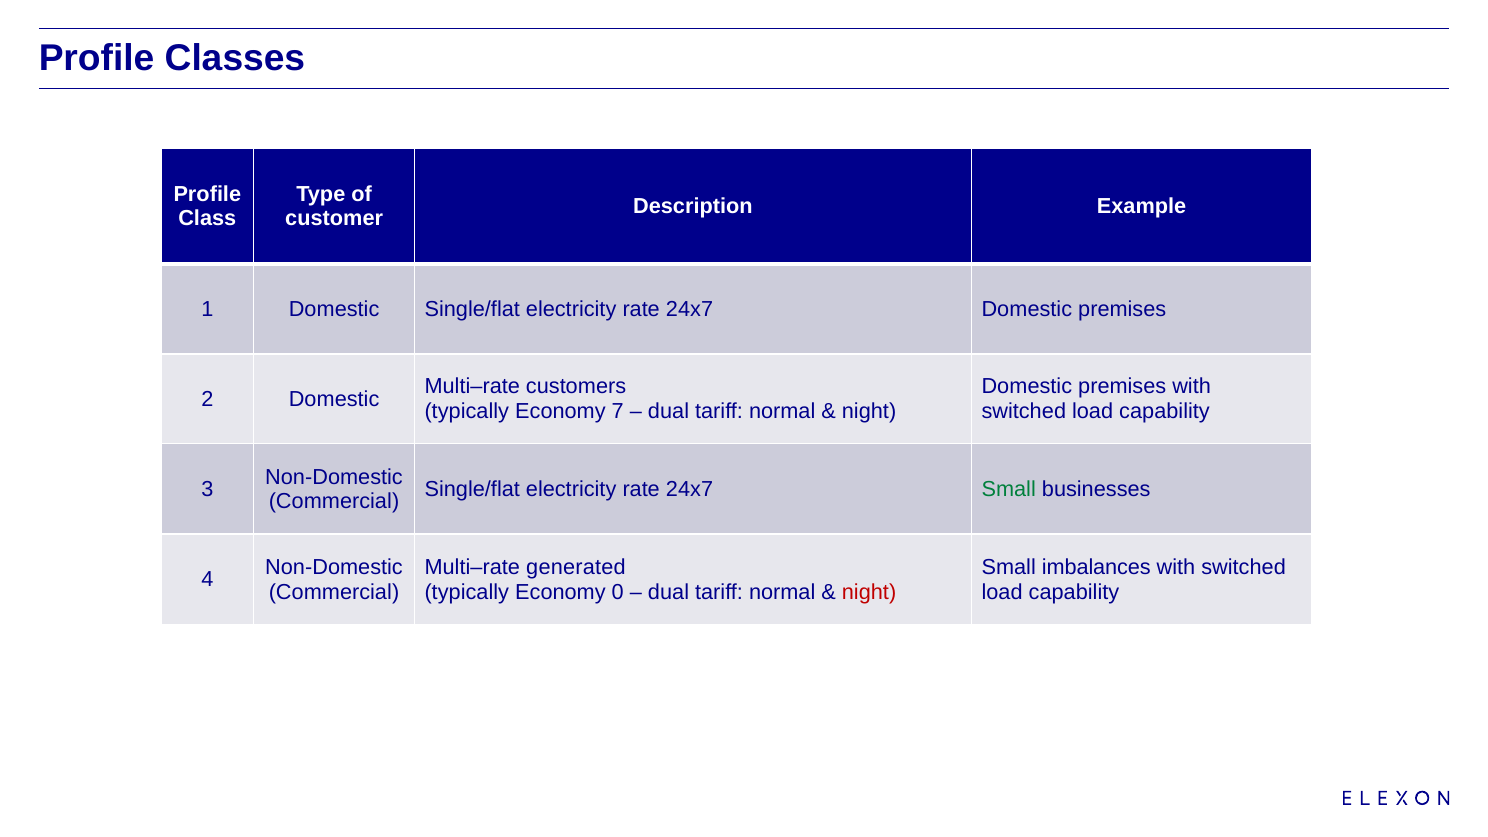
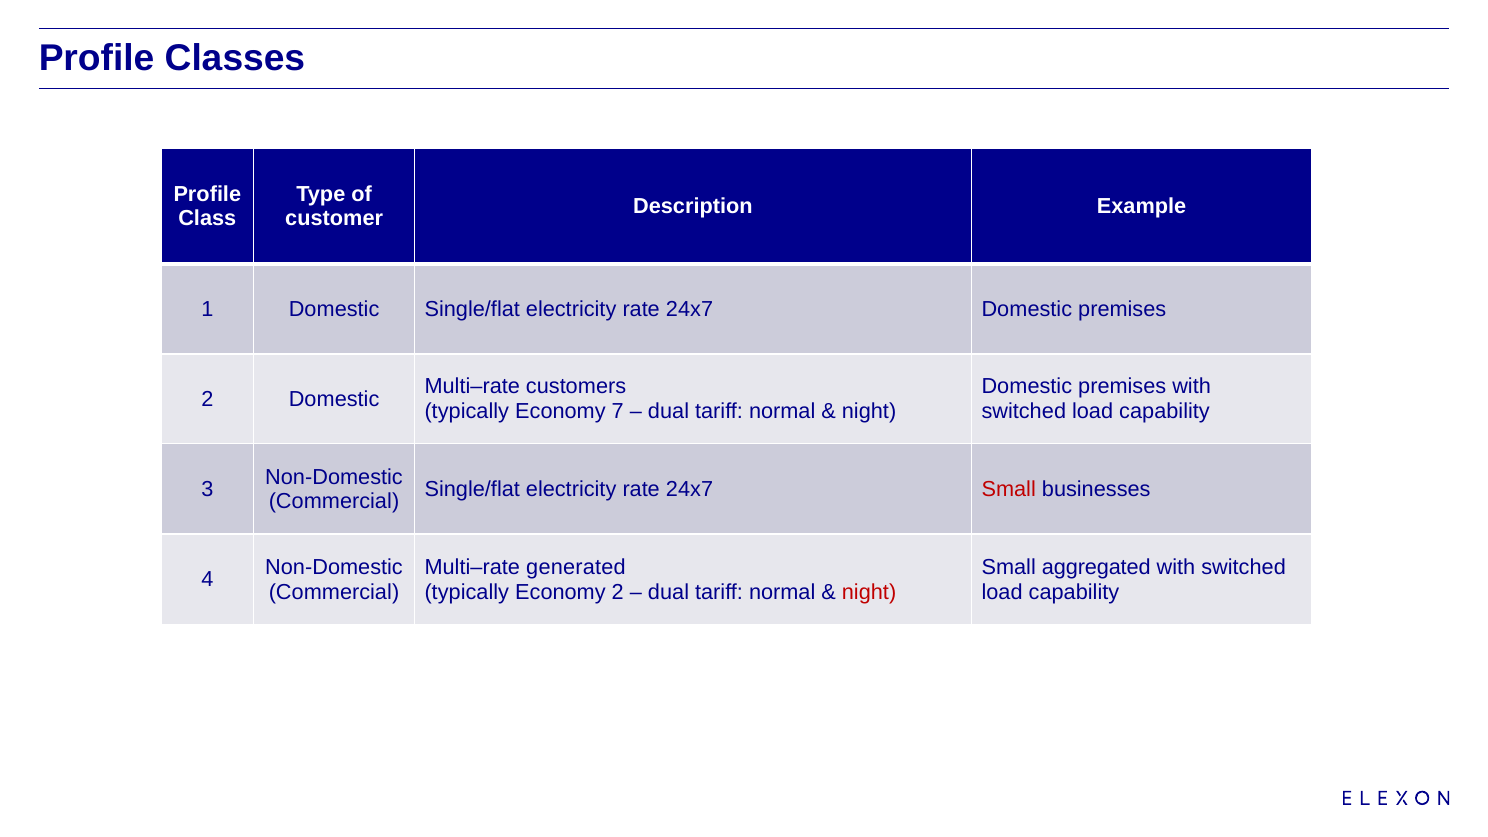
Small colour: green -> red (1009, 489)
imbalances: imbalances -> aggregated (1096, 568)
Economy 0: 0 -> 2 (618, 592)
